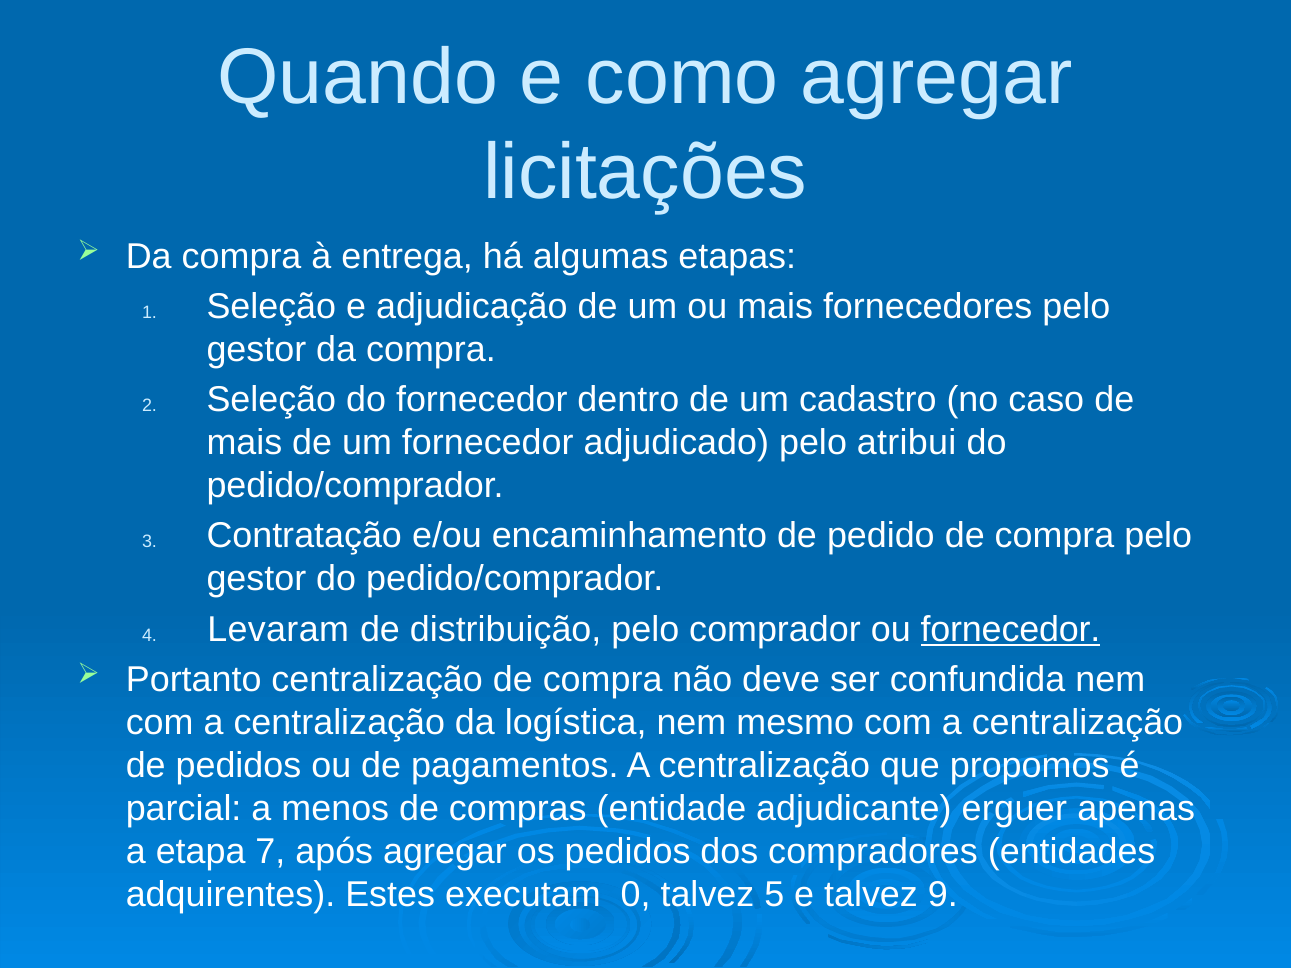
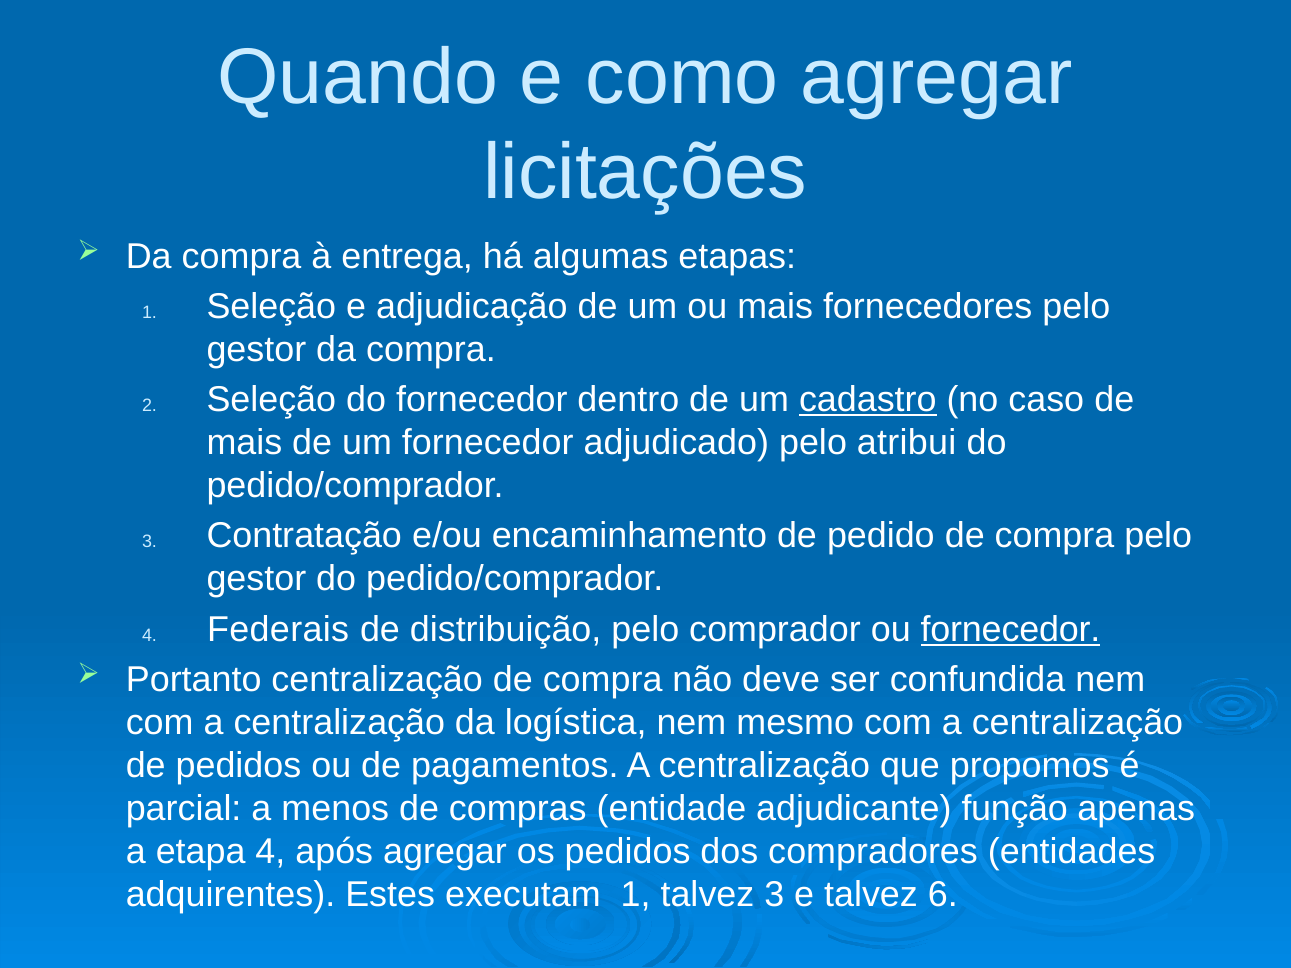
cadastro underline: none -> present (868, 400)
Levaram: Levaram -> Federais (278, 629)
erguer: erguer -> função (1015, 809)
etapa 7: 7 -> 4 (270, 852)
executam 0: 0 -> 1 (636, 895)
talvez 5: 5 -> 3 (774, 895)
9: 9 -> 6 (943, 895)
